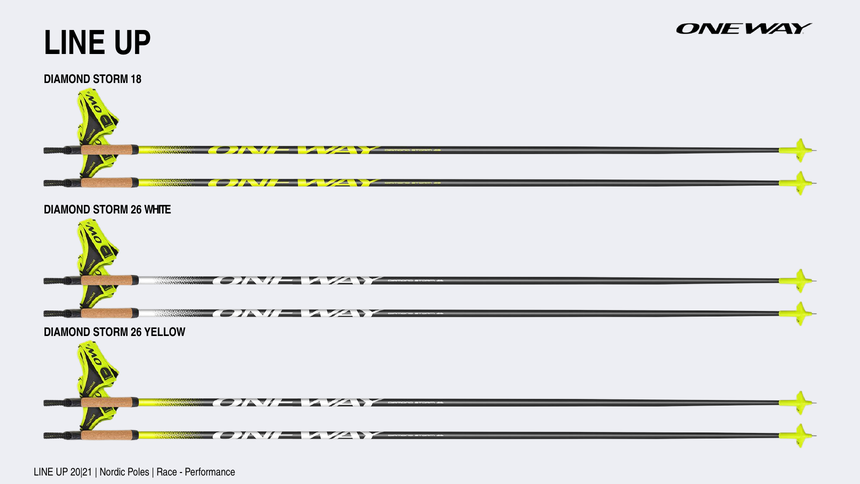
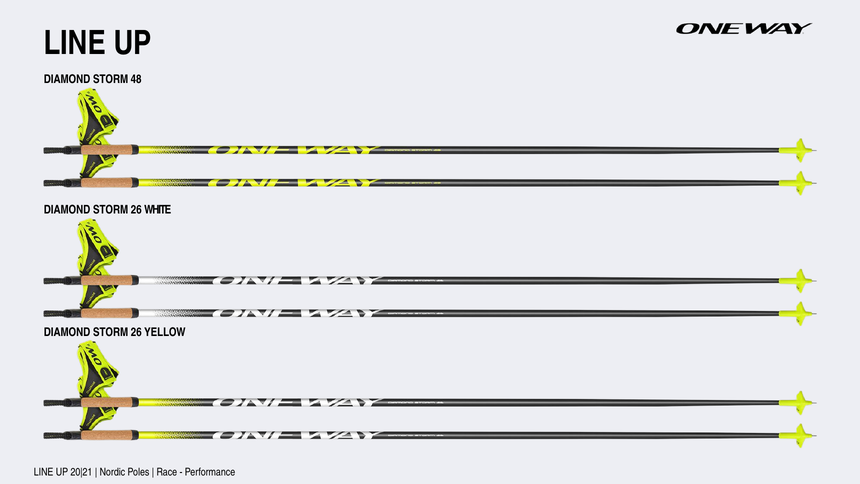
18: 18 -> 48 (136, 79)
